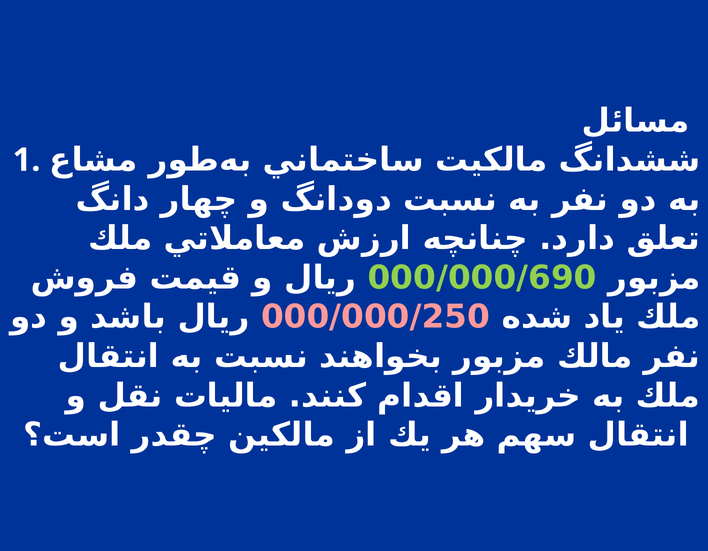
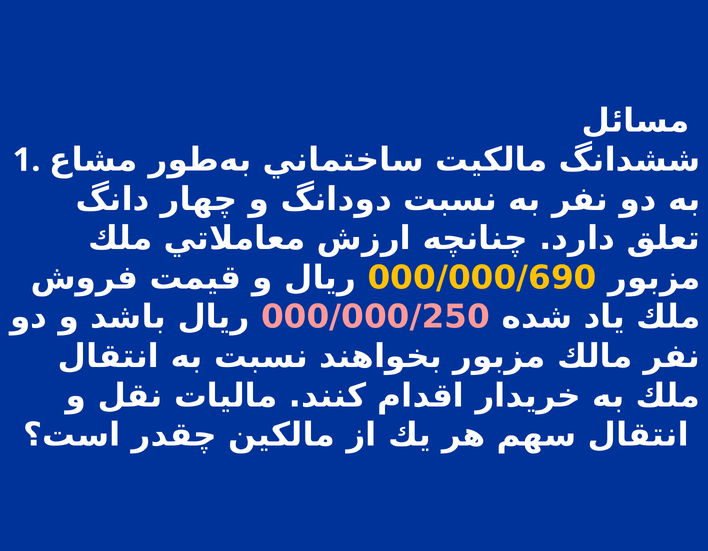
000/000/690 colour: light green -> yellow (482, 278)
